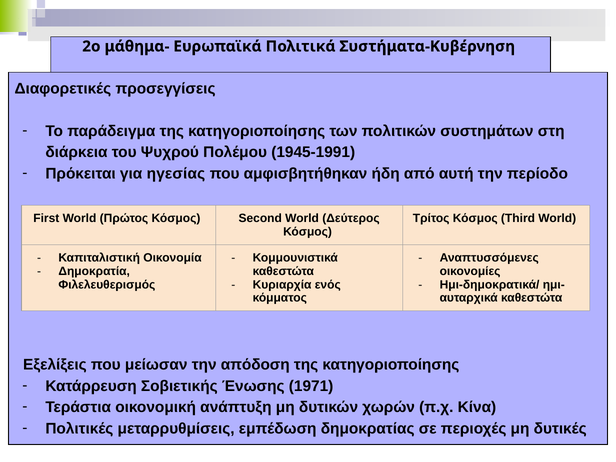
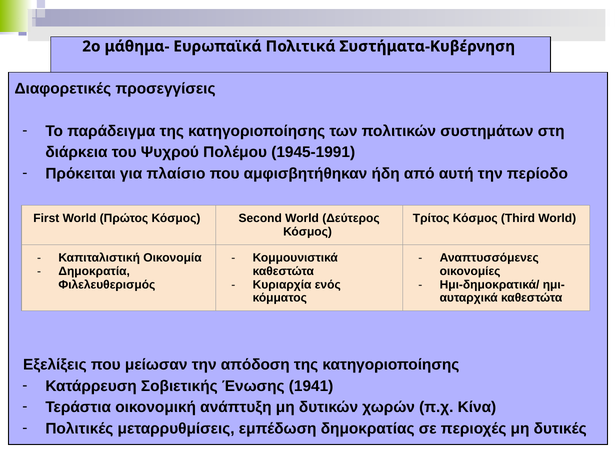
ηγεσίας: ηγεσίας -> πλαίσιο (176, 174)
1971: 1971 -> 1941 (311, 386)
